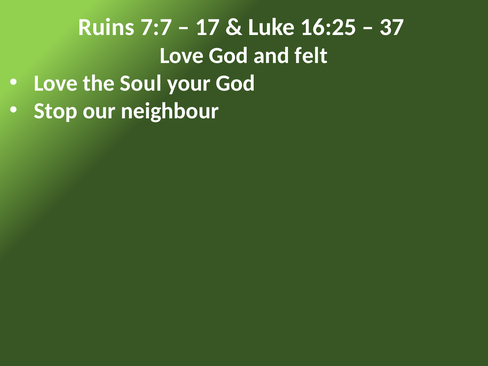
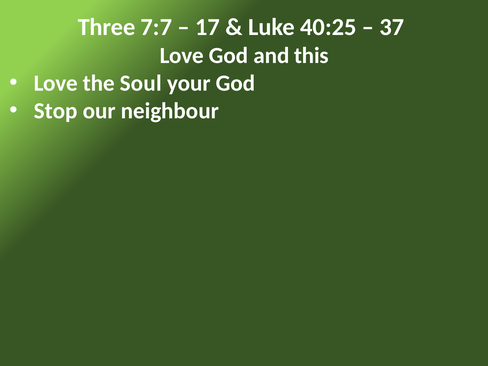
Ruins: Ruins -> Three (107, 27)
16:25: 16:25 -> 40:25 (328, 27)
felt: felt -> this (311, 56)
